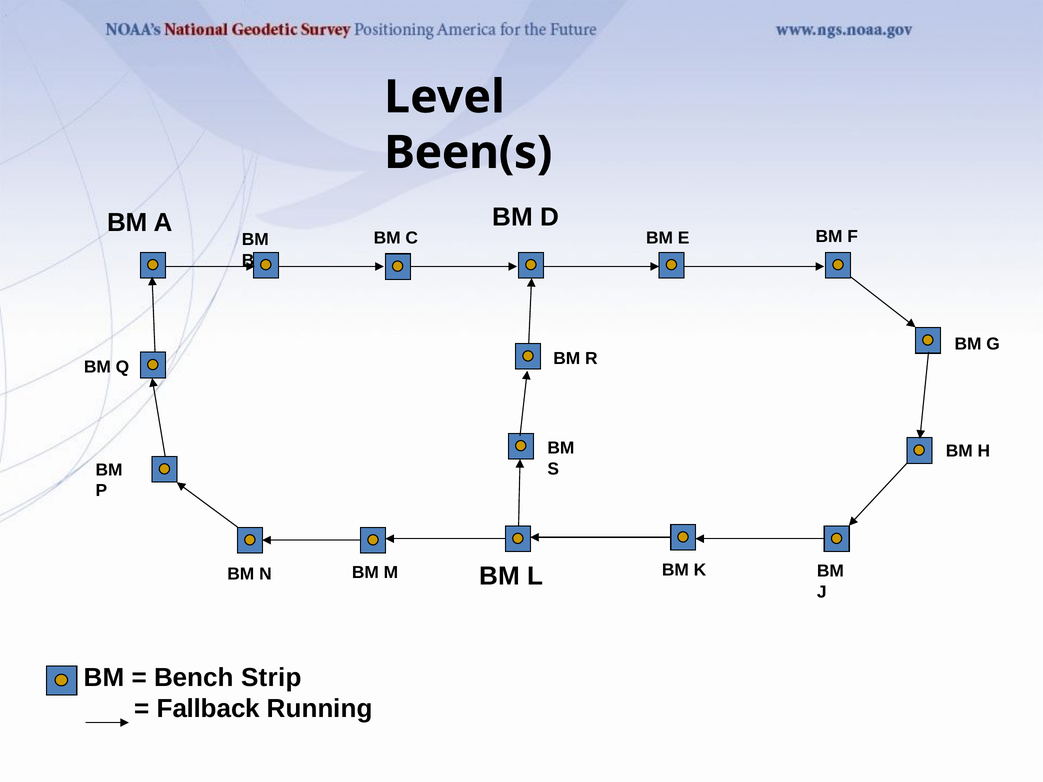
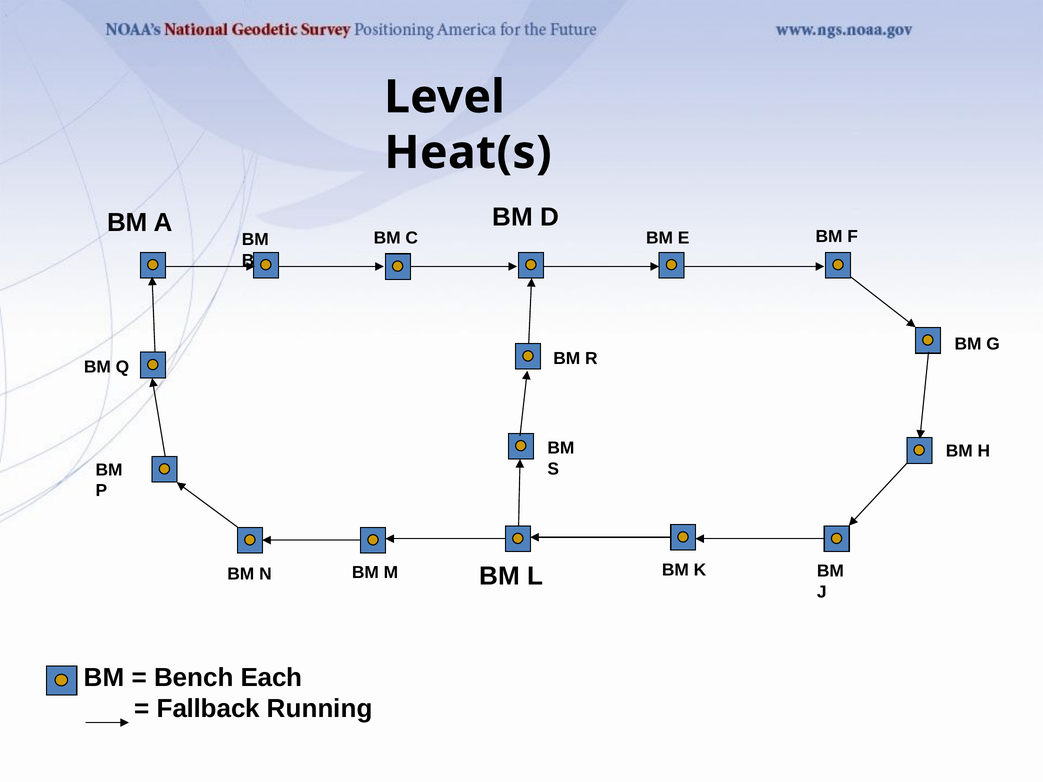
Been(s: Been(s -> Heat(s (468, 153)
Strip: Strip -> Each (271, 678)
